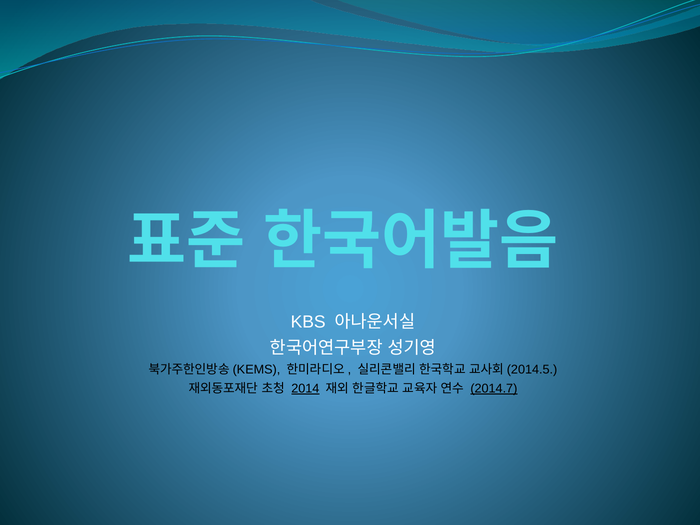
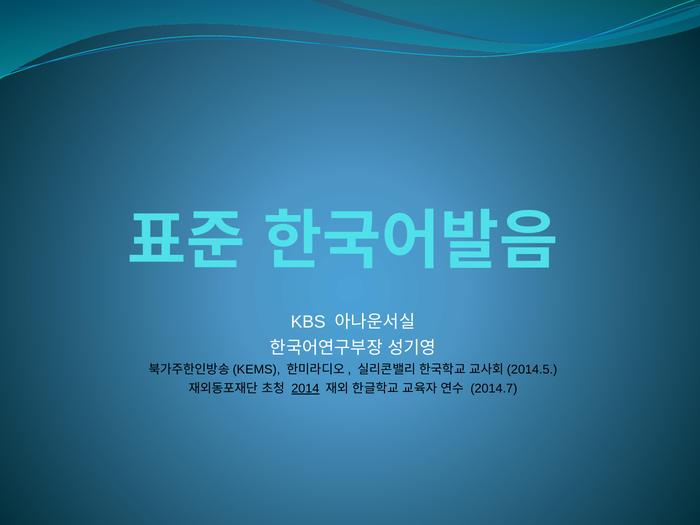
2014.7 underline: present -> none (494, 389)
